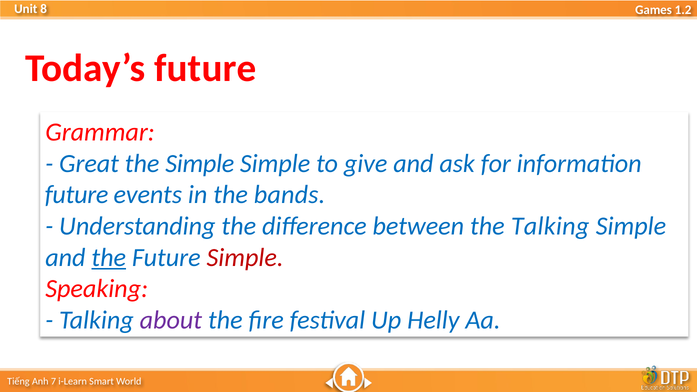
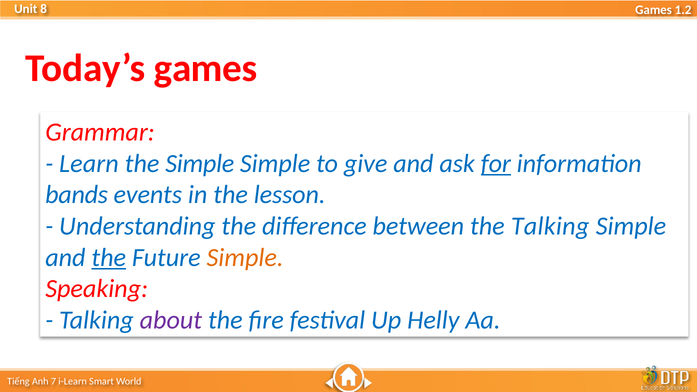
Today’s future: future -> games (206, 68)
Great: Great -> Learn (89, 163)
for underline: none -> present (496, 163)
future: future -> bands (77, 195)
bands: bands -> lesson (290, 195)
Simple colour: red -> orange (245, 258)
